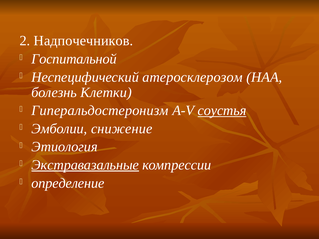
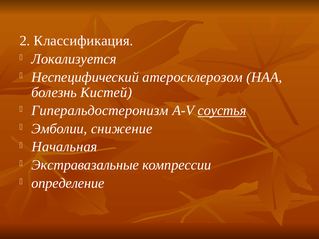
Надпочечников: Надпочечников -> Классификация (83, 41)
Госпитальной: Госпитальной -> Локализуется (74, 59)
Клетки: Клетки -> Кистей (106, 92)
Этиология: Этиология -> Начальная (64, 147)
Экстравазальные underline: present -> none (85, 165)
